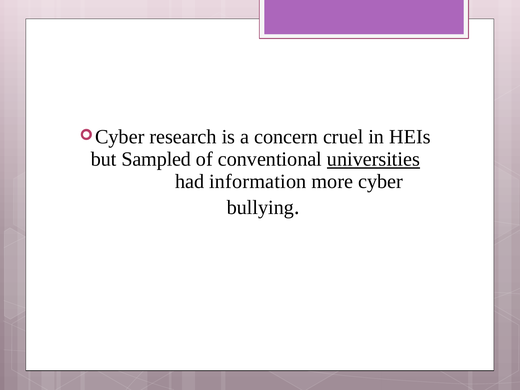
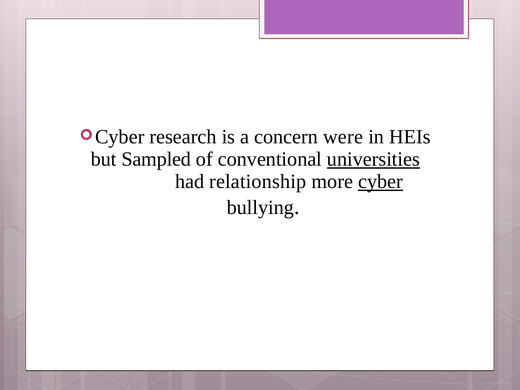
cruel: cruel -> were (343, 137)
information: information -> relationship (258, 182)
cyber underline: none -> present (381, 182)
